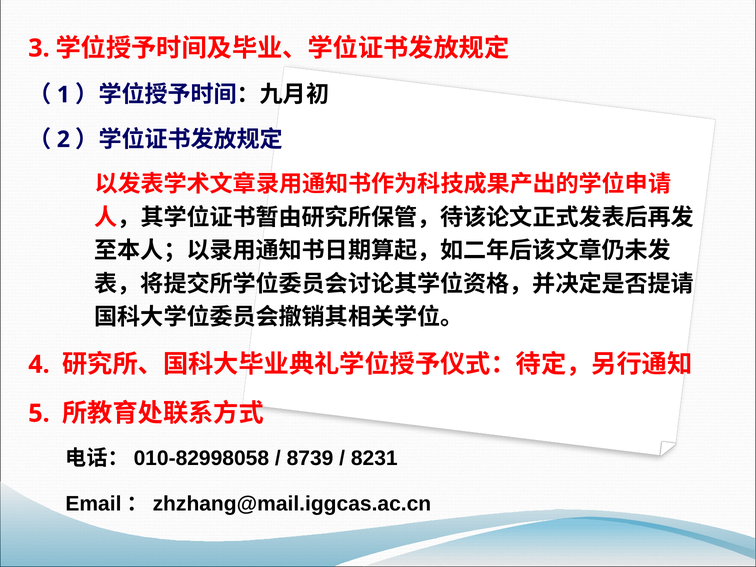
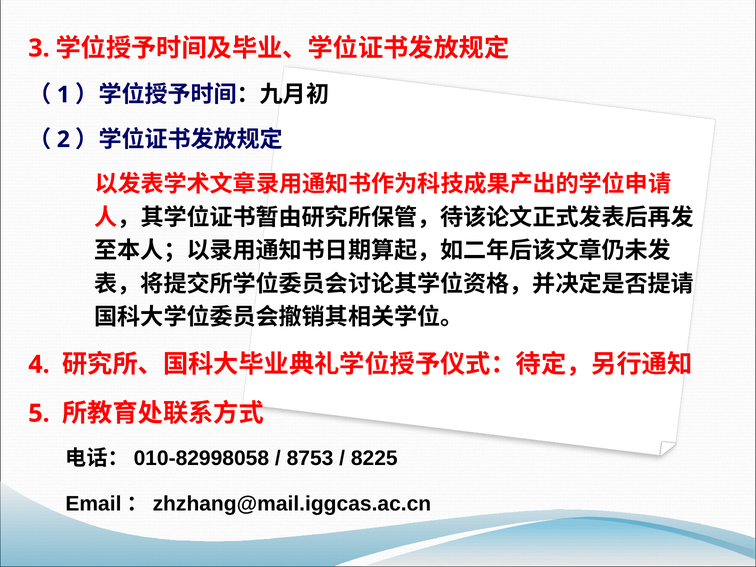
8739: 8739 -> 8753 (310, 458)
8231: 8231 -> 8225 (374, 458)
